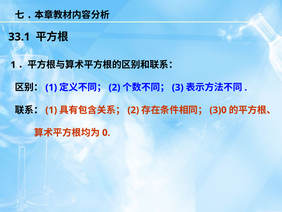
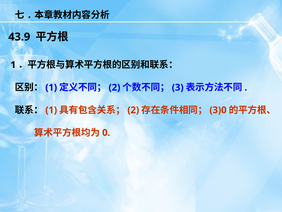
33.1: 33.1 -> 43.9 (19, 37)
